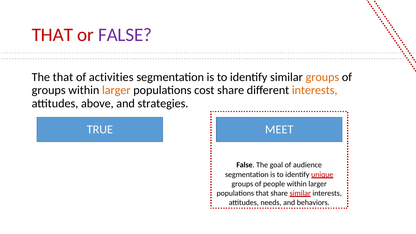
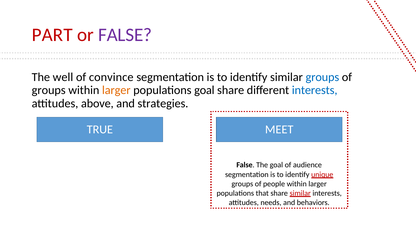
THAT: THAT -> PART (52, 35)
The that: that -> well (63, 77)
activities: activities -> convince (111, 77)
groups colour: orange -> blue (322, 77)
populations cost: cost -> goal (204, 90)
interests colour: orange -> blue (315, 90)
